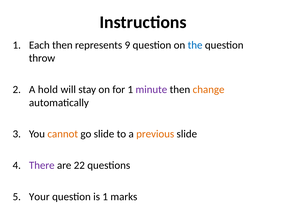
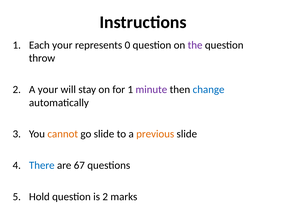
Each then: then -> your (62, 45)
9: 9 -> 0 (127, 45)
the colour: blue -> purple (195, 45)
A hold: hold -> your (48, 90)
change colour: orange -> blue (209, 90)
There colour: purple -> blue (42, 166)
22: 22 -> 67 (79, 166)
Your: Your -> Hold (39, 197)
is 1: 1 -> 2 (105, 197)
